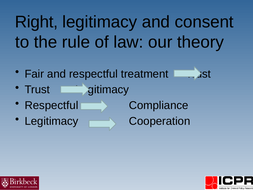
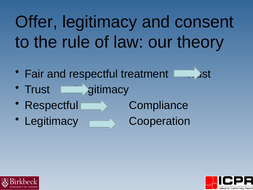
Right: Right -> Offer (36, 22)
